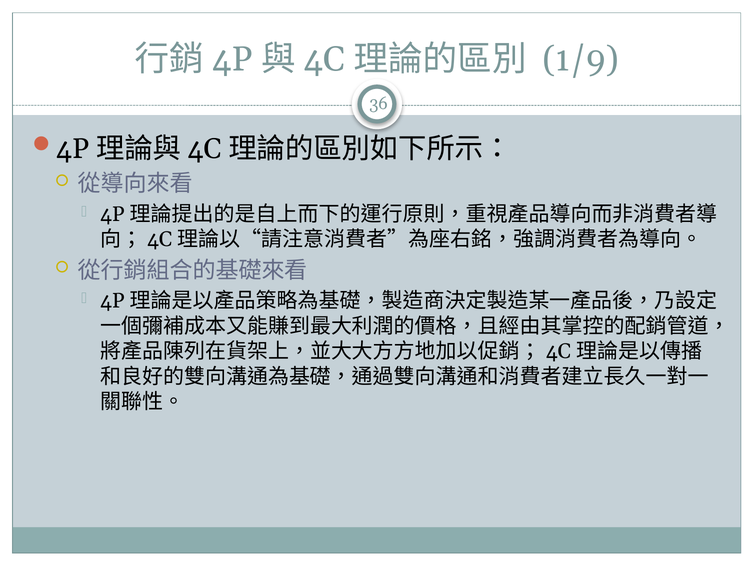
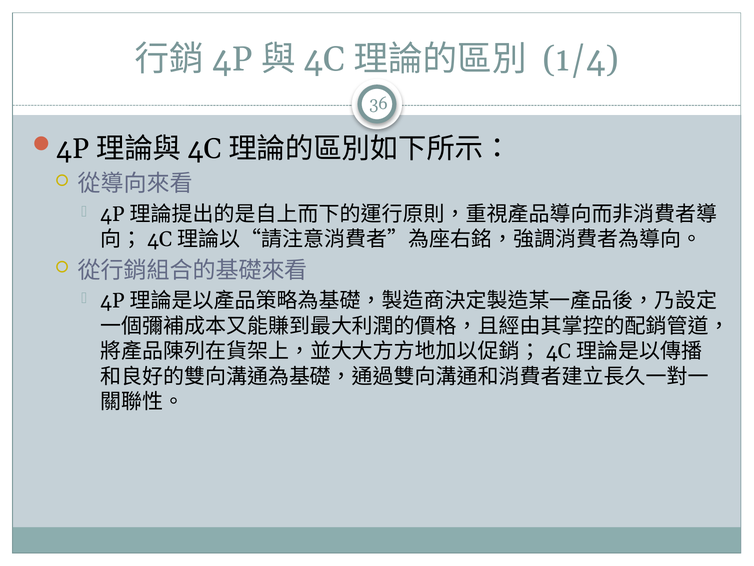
1/9: 1/9 -> 1/4 (581, 59)
